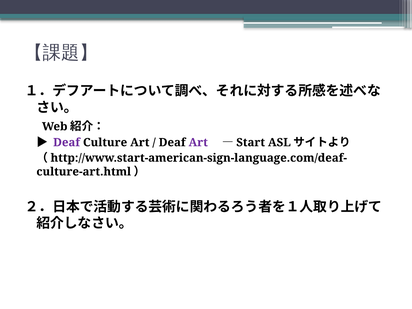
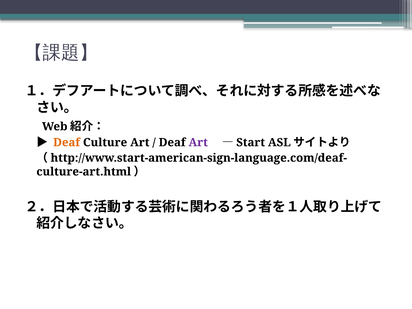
Deaf colour: purple -> orange (67, 142)
